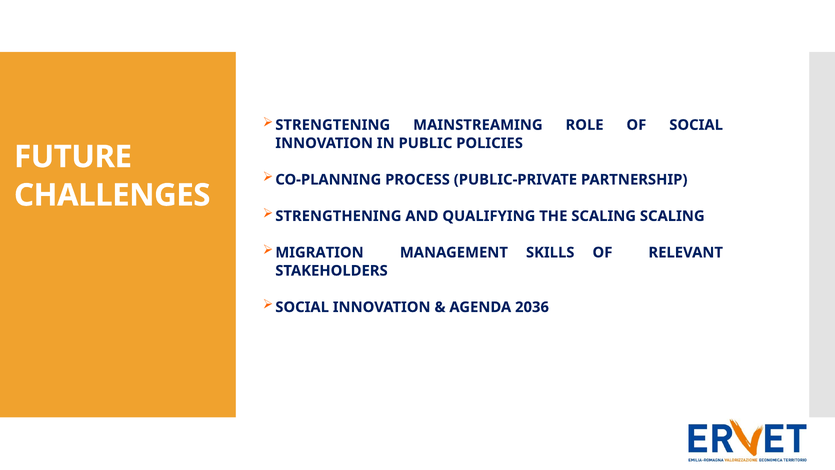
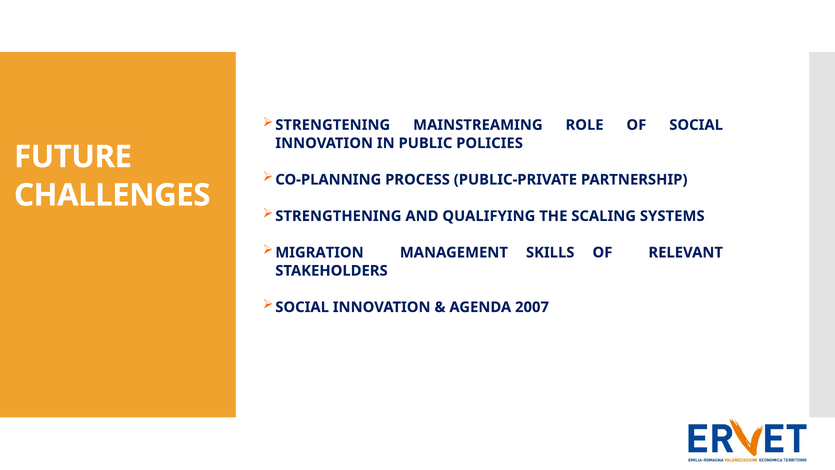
SCALING SCALING: SCALING -> SYSTEMS (672, 216)
2036: 2036 -> 2007 (532, 307)
